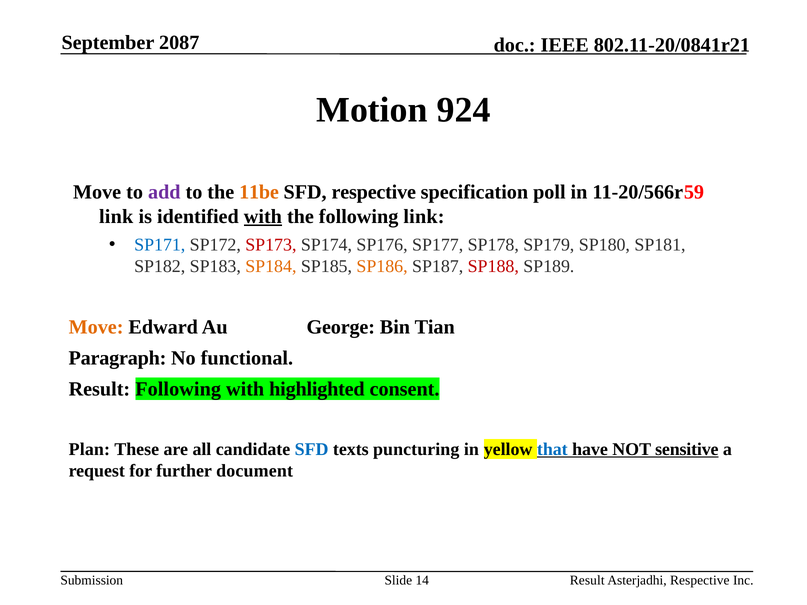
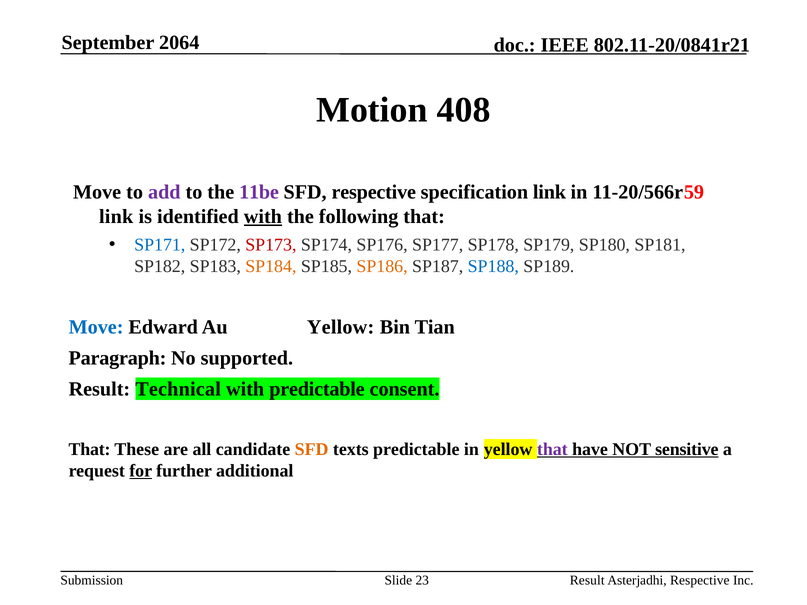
2087: 2087 -> 2064 (179, 43)
924: 924 -> 408 (464, 110)
11be colour: orange -> purple (259, 192)
specification poll: poll -> link (549, 192)
following link: link -> that (424, 217)
SP188 colour: red -> blue (493, 266)
Move colour: orange -> blue (96, 327)
Au George: George -> Yellow (341, 327)
functional: functional -> supported (247, 358)
Result Following: Following -> Technical (178, 389)
with highlighted: highlighted -> predictable (317, 389)
Plan: Plan -> That (90, 449)
SFD colour: blue -> orange (312, 449)
texts puncturing: puncturing -> predictable (416, 449)
that colour: blue -> purple (552, 449)
for underline: none -> present (141, 471)
document: document -> additional (255, 471)
14: 14 -> 23 (422, 580)
